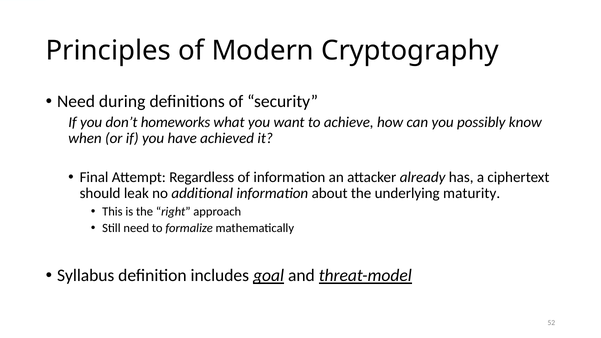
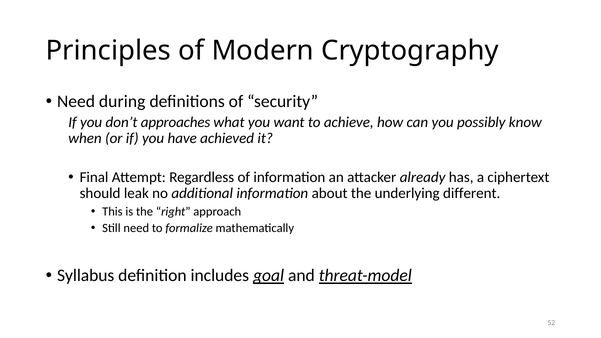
homeworks: homeworks -> approaches (176, 122)
maturity: maturity -> different (472, 193)
